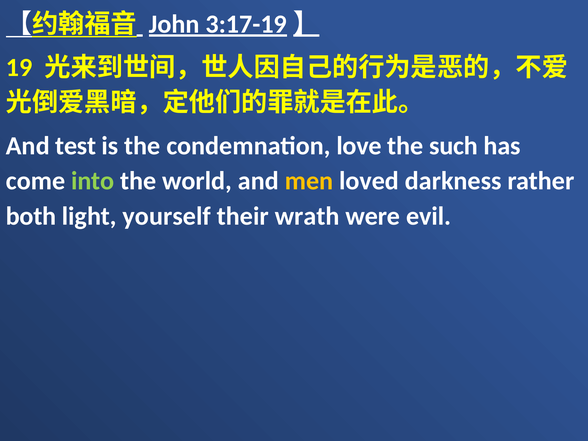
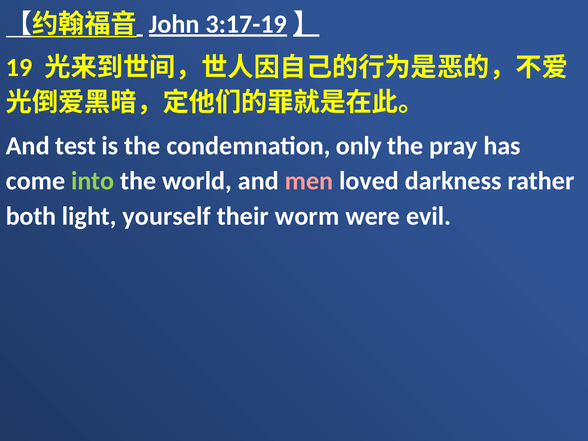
love: love -> only (359, 146)
such: such -> pray (453, 146)
men colour: yellow -> pink (309, 181)
wrath: wrath -> worm (307, 216)
